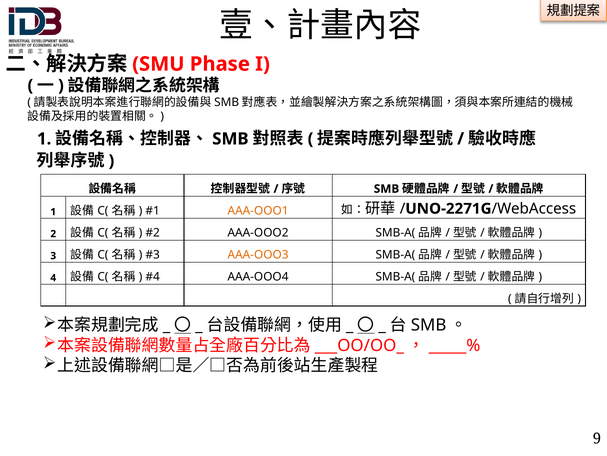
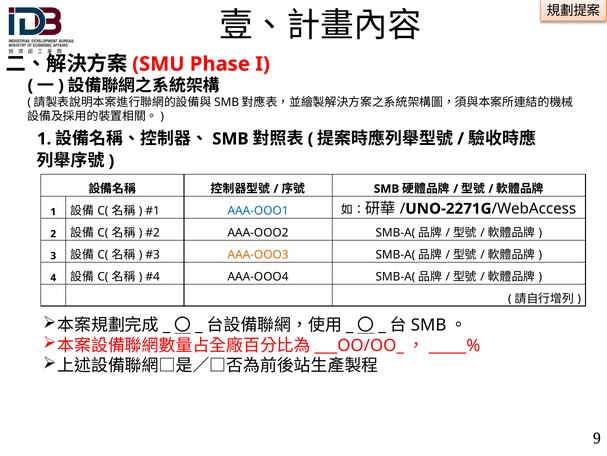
AAA-OOO1 colour: orange -> blue (258, 210)
